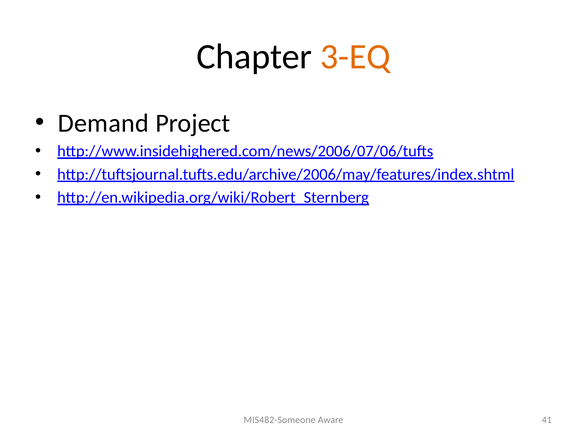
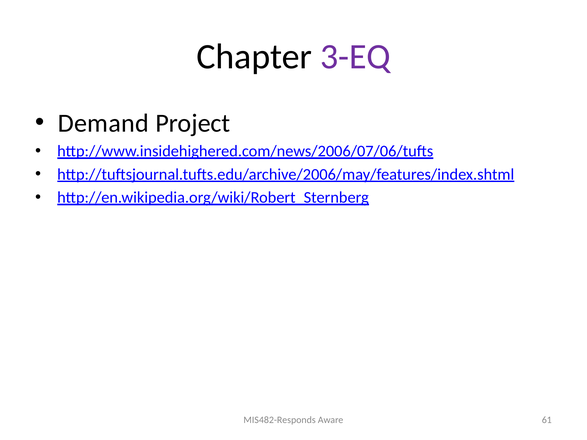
3-EQ colour: orange -> purple (355, 57)
MIS482-Someone: MIS482-Someone -> MIS482-Responds (280, 420)
41: 41 -> 61 (547, 420)
